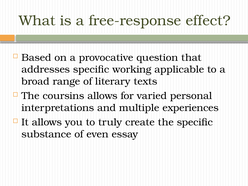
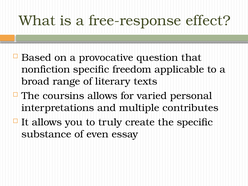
addresses: addresses -> nonfiction (46, 70)
working: working -> freedom (132, 70)
experiences: experiences -> contributes (191, 108)
